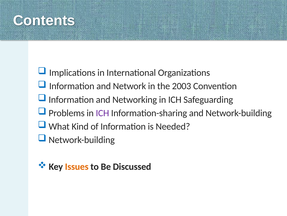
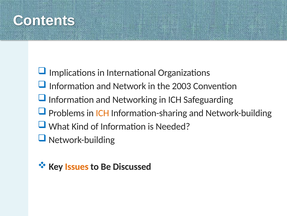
ICH colour: purple -> orange (102, 113)
